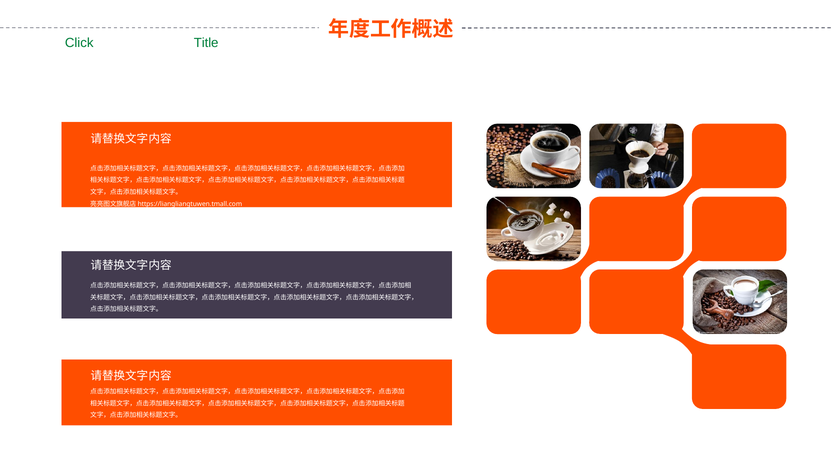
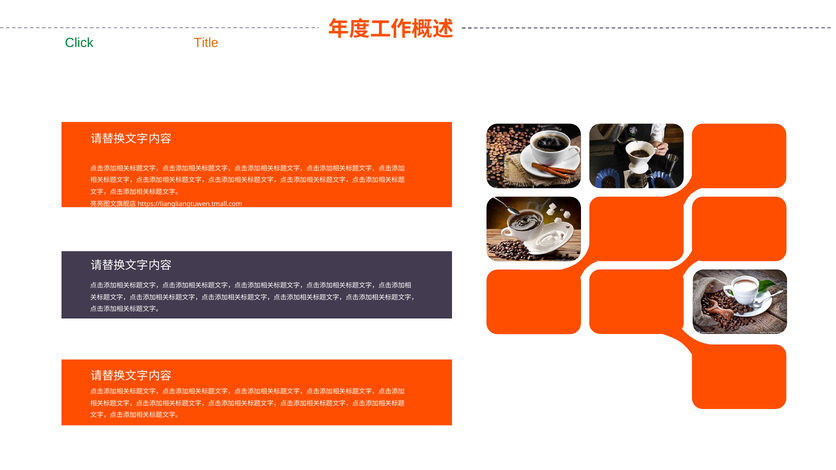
Title colour: green -> orange (206, 43)
